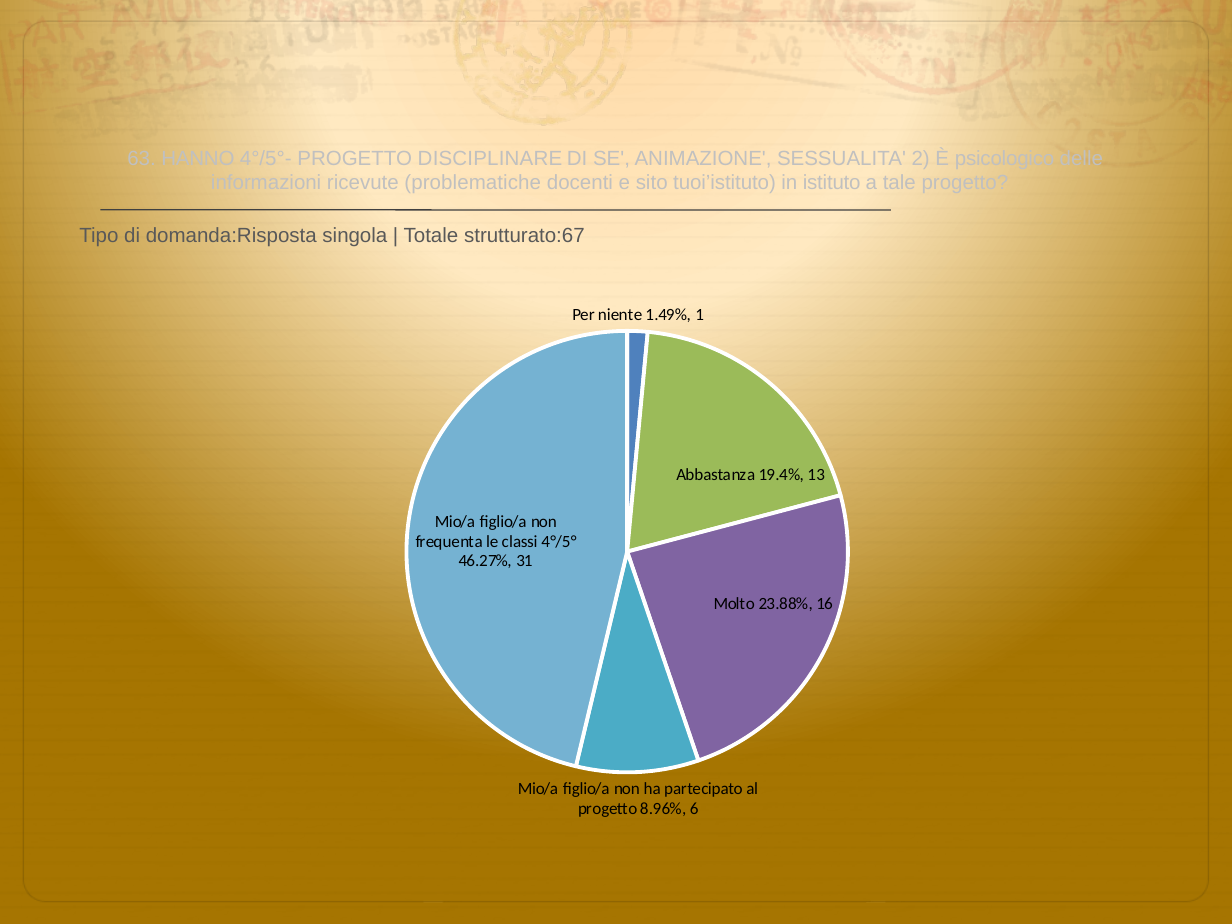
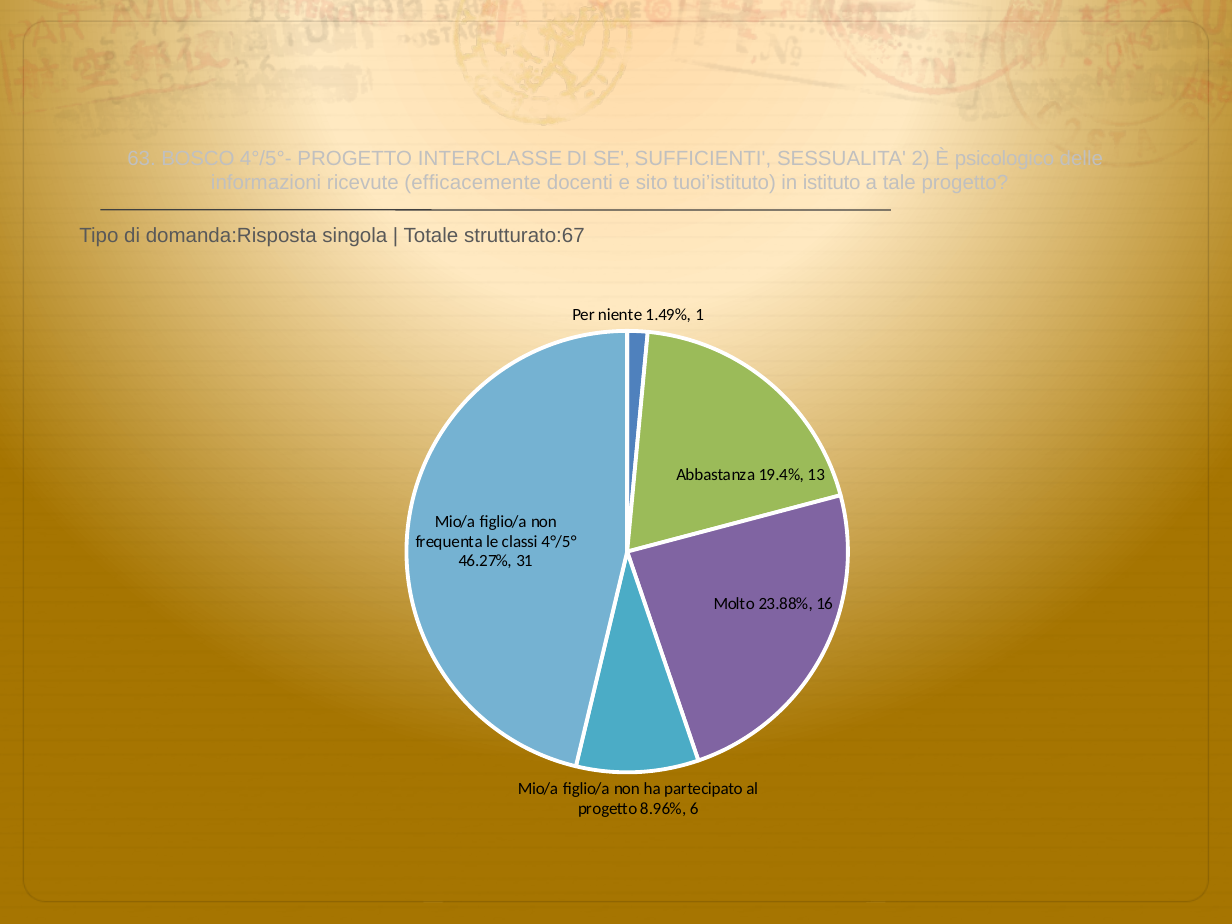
HANNO: HANNO -> BOSCO (198, 158)
DISCIPLINARE: DISCIPLINARE -> INTERCLASSE (490, 158)
ANIMAZIONE: ANIMAZIONE -> SUFFICIENTI (703, 158)
problematiche: problematiche -> efficacemente (473, 183)
